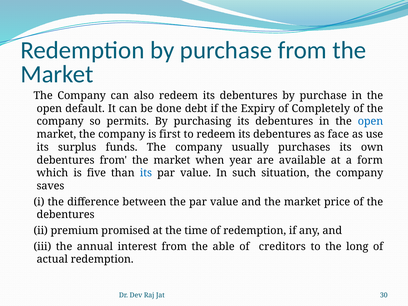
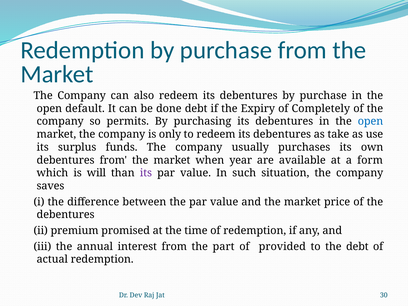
first: first -> only (170, 134)
face: face -> take (338, 134)
five: five -> will (96, 173)
its colour: blue -> purple (146, 173)
able: able -> part (224, 246)
creditors: creditors -> provided (282, 246)
the long: long -> debt (357, 246)
